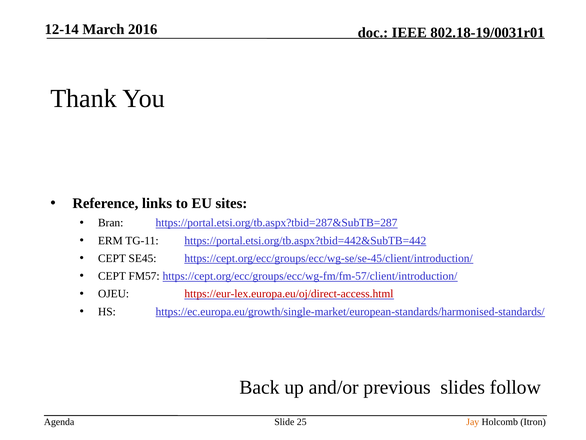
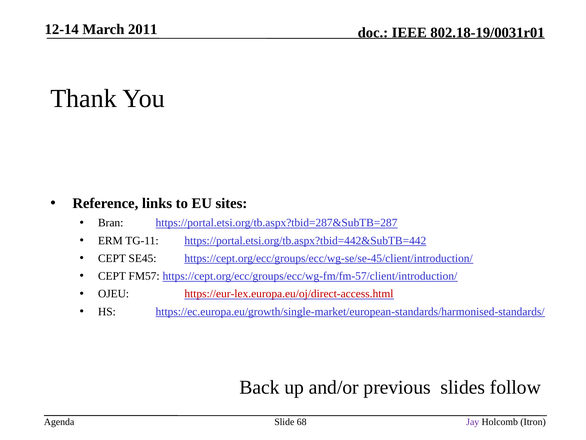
2016: 2016 -> 2011 (143, 29)
25: 25 -> 68 (302, 422)
Jay colour: orange -> purple (473, 422)
